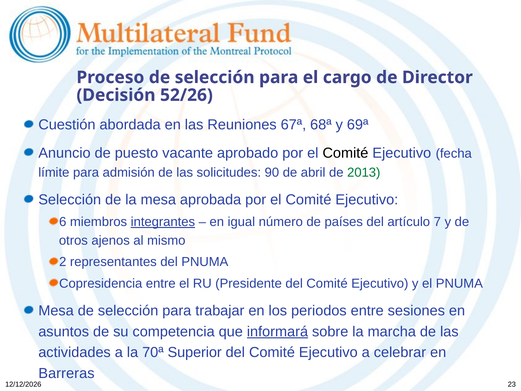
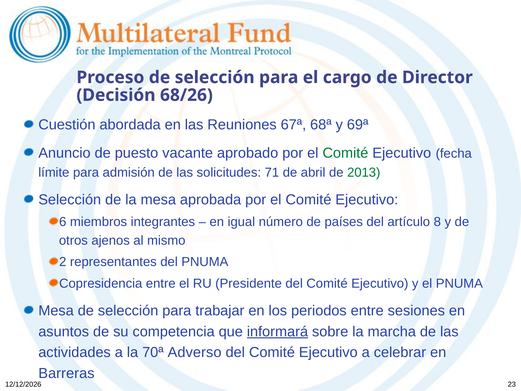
52/26: 52/26 -> 68/26 (186, 95)
Comité colour: black -> green (345, 153)
90: 90 -> 71 (272, 172)
integrantes underline: present -> none (163, 222)
7: 7 -> 8 (437, 222)
Superior: Superior -> Adverso (195, 352)
